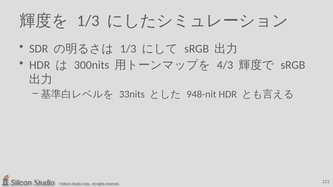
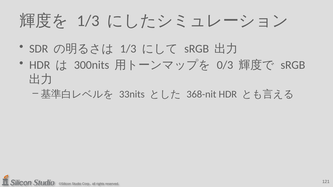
4/3: 4/3 -> 0/3 (225, 65)
948-nit: 948-nit -> 368-nit (201, 94)
